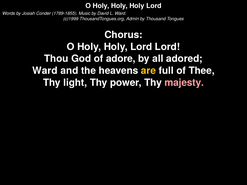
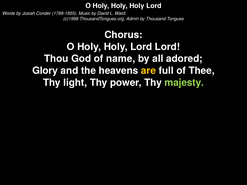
adore: adore -> name (121, 59)
Ward: Ward -> Glory (45, 71)
majesty colour: pink -> light green (184, 83)
